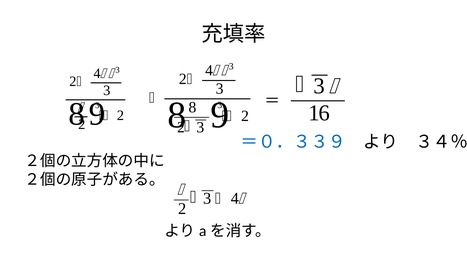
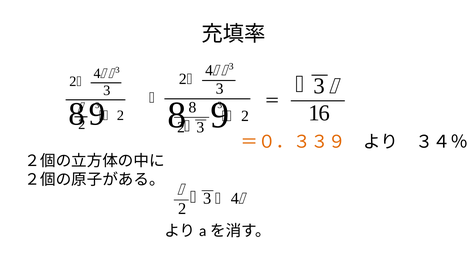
＝０．３３９ colour: blue -> orange (293, 142)
